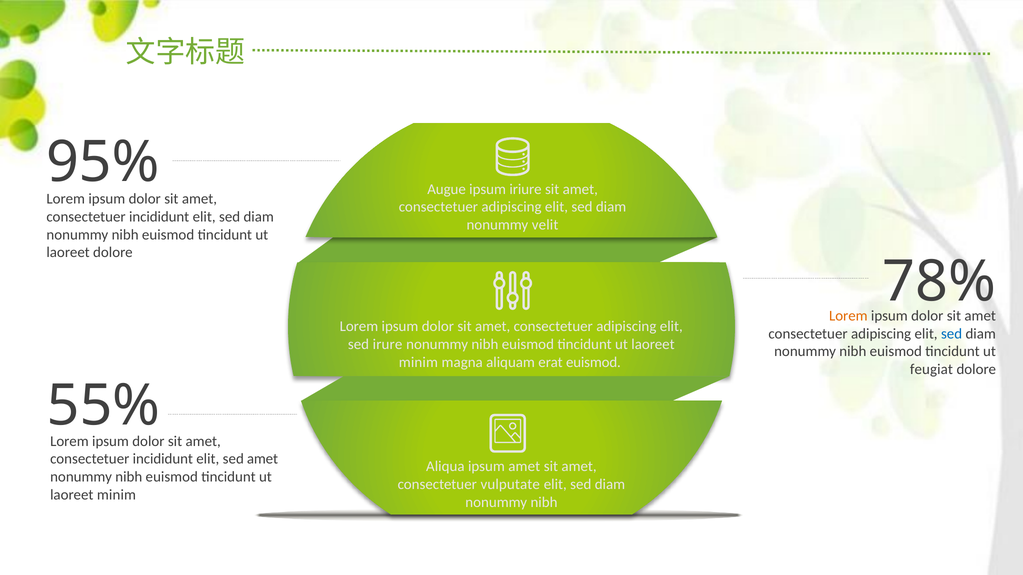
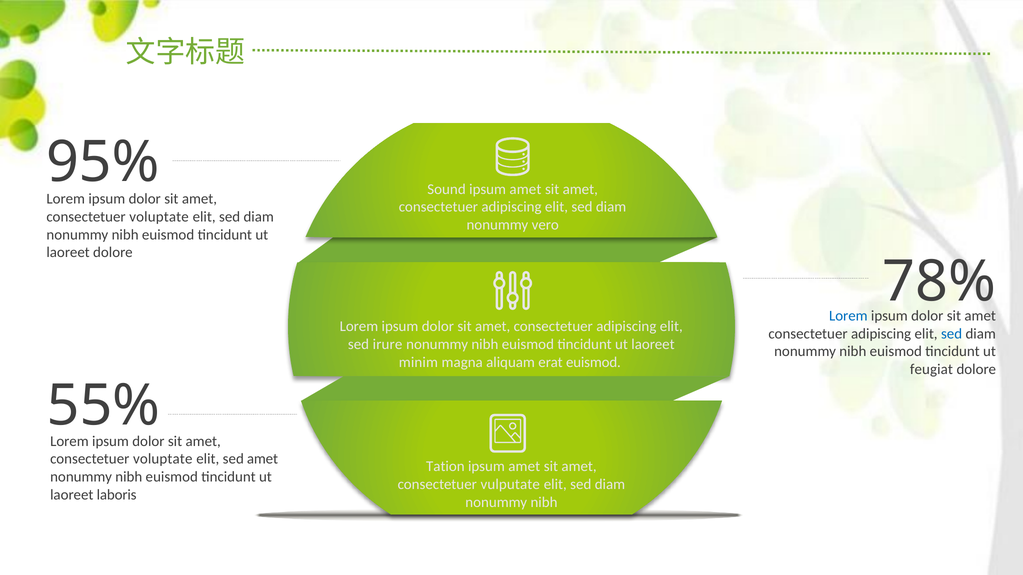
Augue: Augue -> Sound (446, 189)
iriure: iriure -> amet (525, 189)
incididunt: incididunt -> voluptate (159, 217)
velit: velit -> vero (545, 225)
Lorem colour: orange -> blue (848, 316)
incididunt: incididunt -> voluptate (163, 459)
Aliqua: Aliqua -> Tation (445, 467)
minim: minim -> laboris (117, 495)
